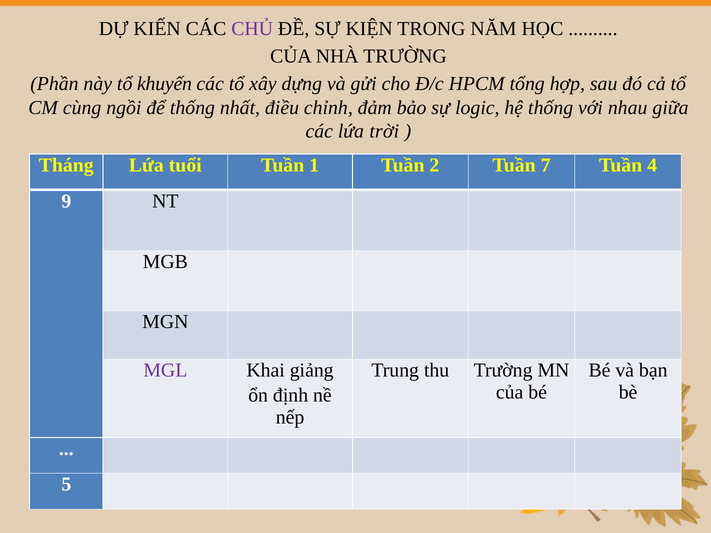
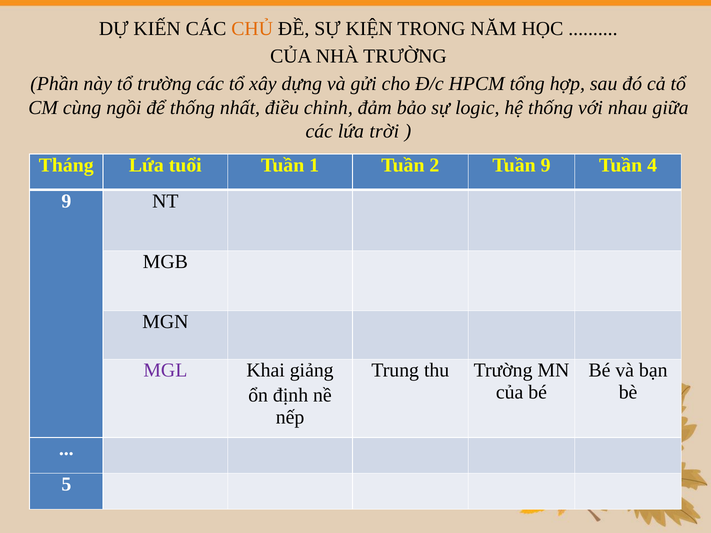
CHỦ colour: purple -> orange (252, 29)
tổ khuyến: khuyến -> trường (164, 84)
Tuần 7: 7 -> 9 (546, 165)
